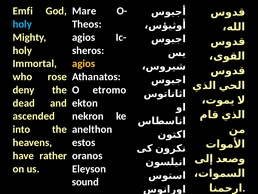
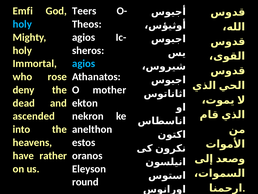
Mare: Mare -> Teers (84, 11)
agios colour: yellow -> light blue (84, 63)
etromo: etromo -> mother (109, 90)
sound: sound -> round (85, 182)
